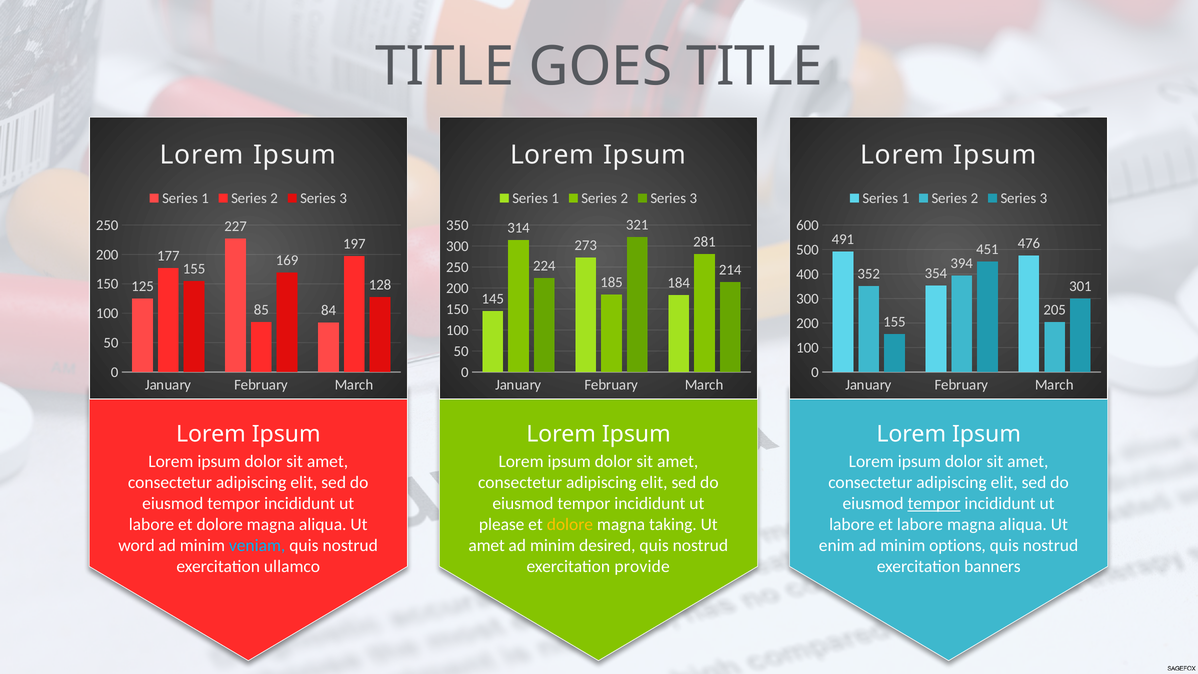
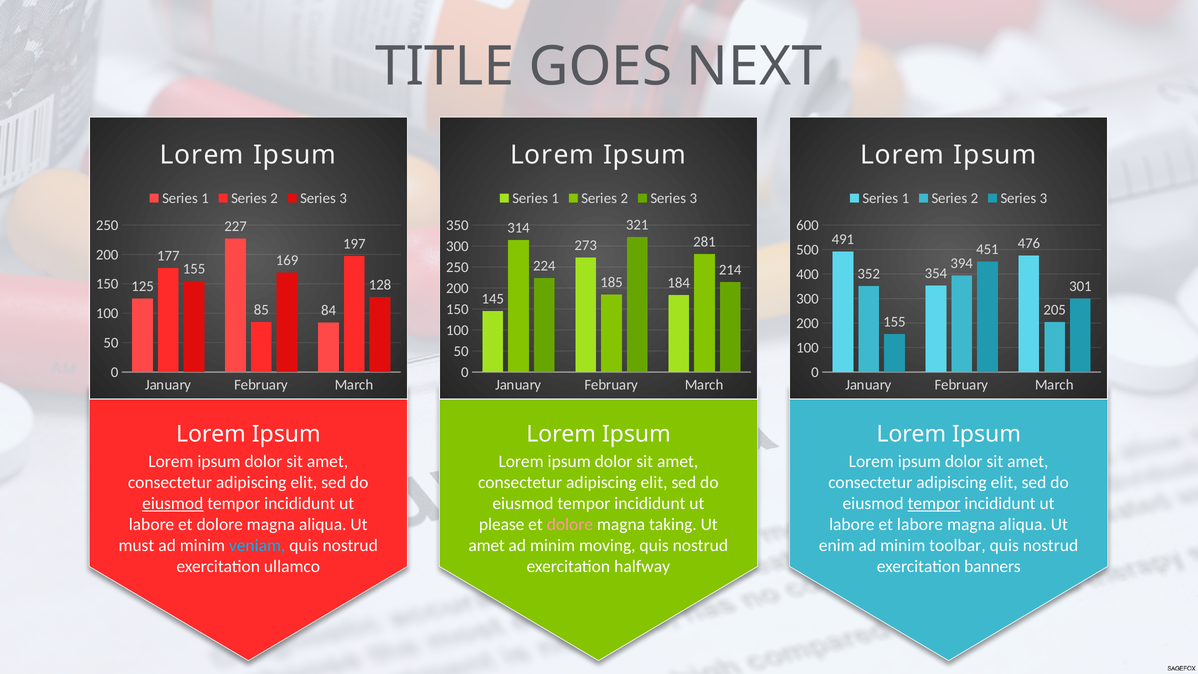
GOES TITLE: TITLE -> NEXT (754, 67)
eiusmod underline: none -> present (173, 503)
dolore colour: yellow -> pink (570, 524)
word: word -> must (136, 545)
desired: desired -> moving (607, 545)
options: options -> toolbar (957, 545)
provide: provide -> halfway (642, 566)
